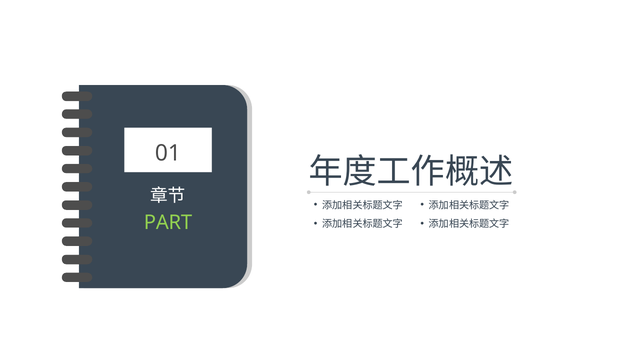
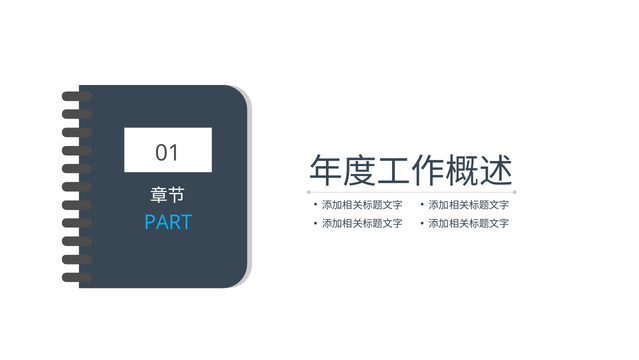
PART colour: light green -> light blue (168, 222)
